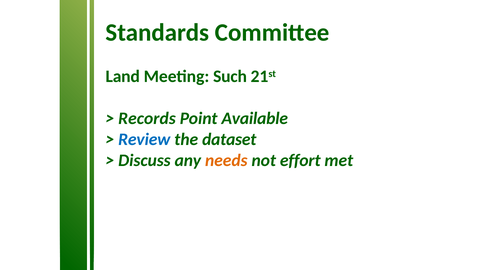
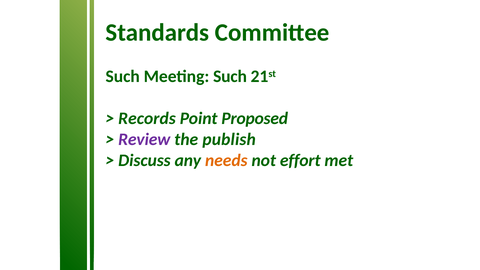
Land: Land -> Such (123, 76)
Available: Available -> Proposed (255, 118)
Review colour: blue -> purple (144, 139)
dataset: dataset -> publish (229, 139)
